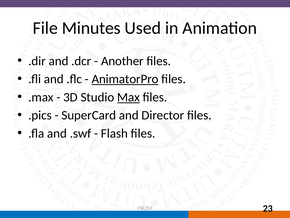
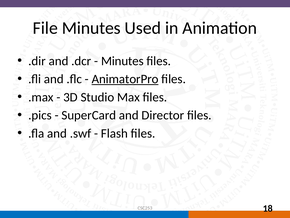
Another: Another -> Minutes (122, 61)
Max underline: present -> none (128, 97)
23: 23 -> 18 (268, 208)
